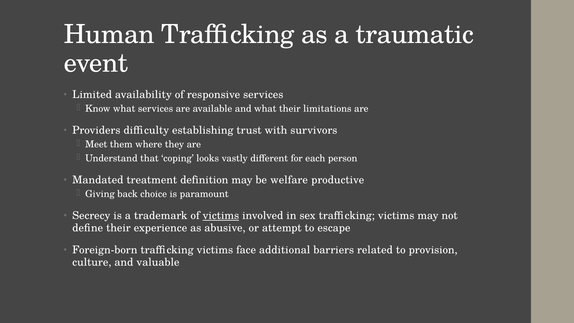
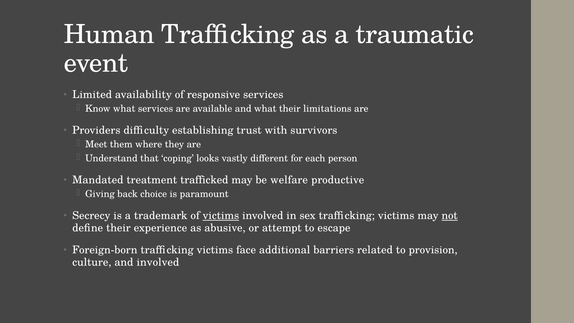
definition: definition -> trafficked (204, 180)
not underline: none -> present (450, 216)
and valuable: valuable -> involved (158, 262)
